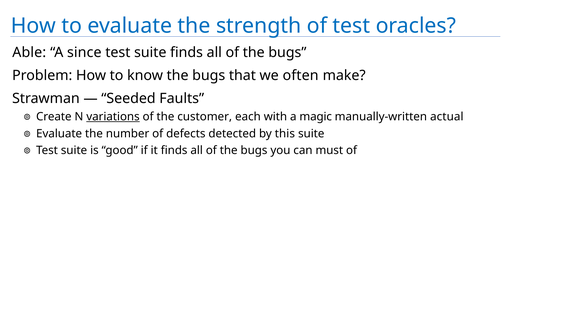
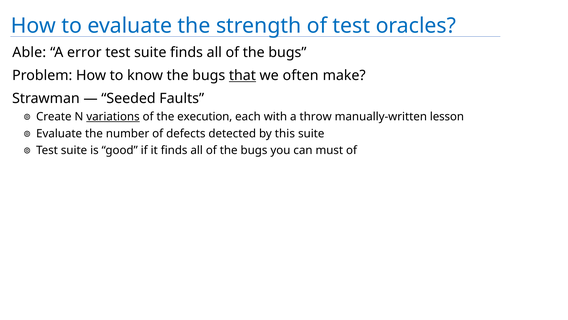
since: since -> error (84, 52)
that underline: none -> present (242, 75)
customer: customer -> execution (205, 117)
magic: magic -> throw (316, 117)
actual: actual -> lesson (447, 117)
